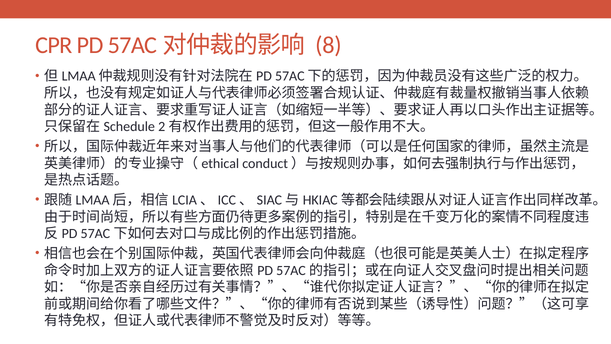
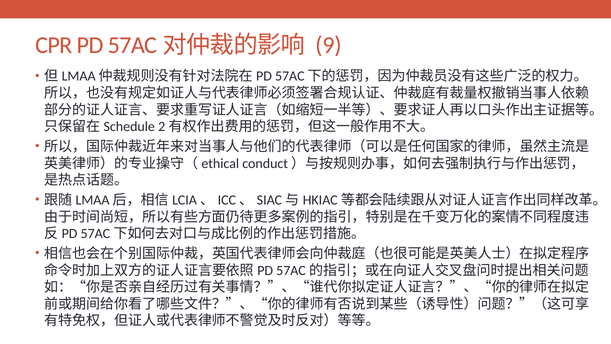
8: 8 -> 9 (328, 45)
